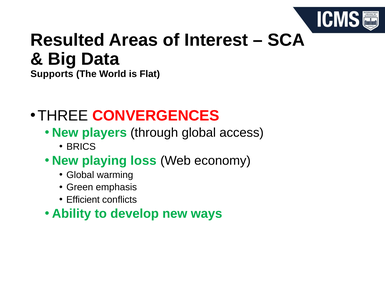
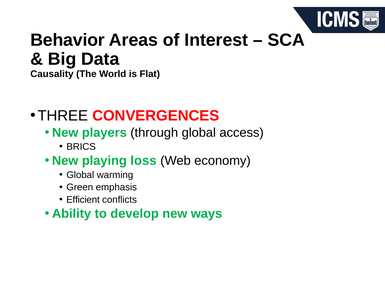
Resulted: Resulted -> Behavior (68, 40)
Supports: Supports -> Causality (52, 74)
